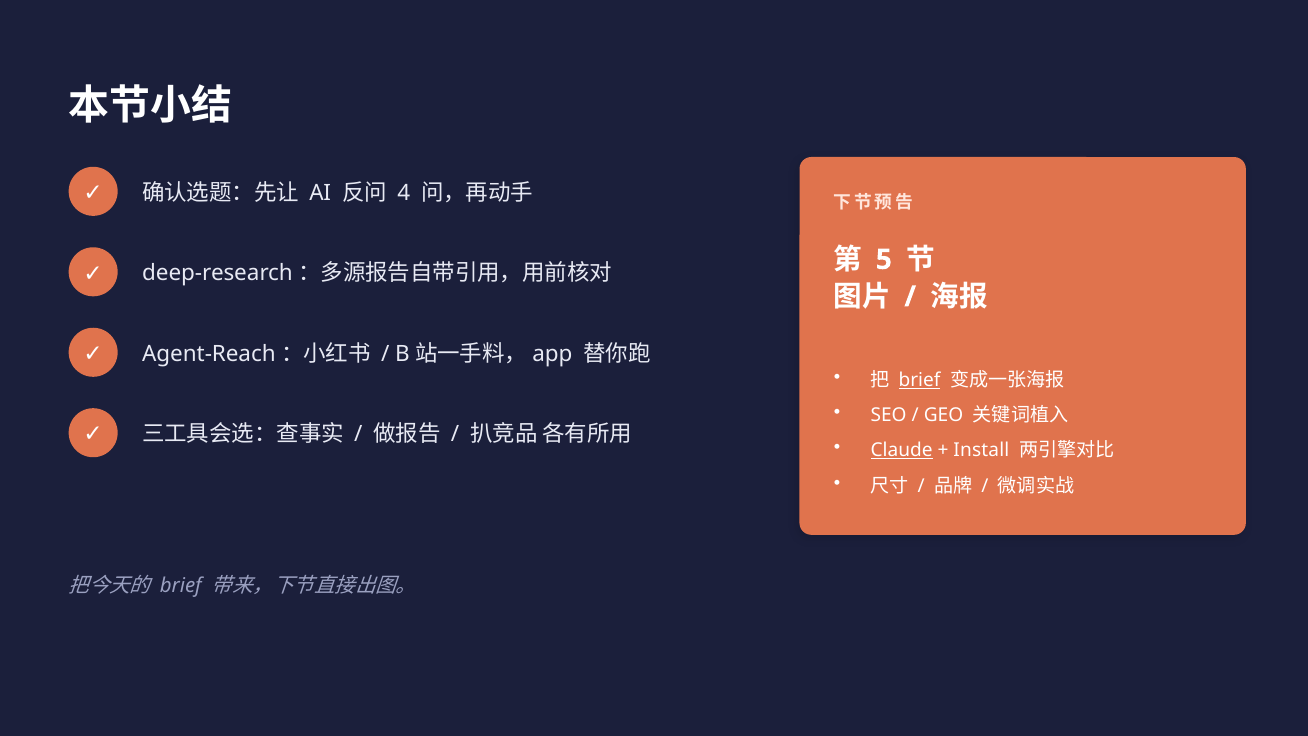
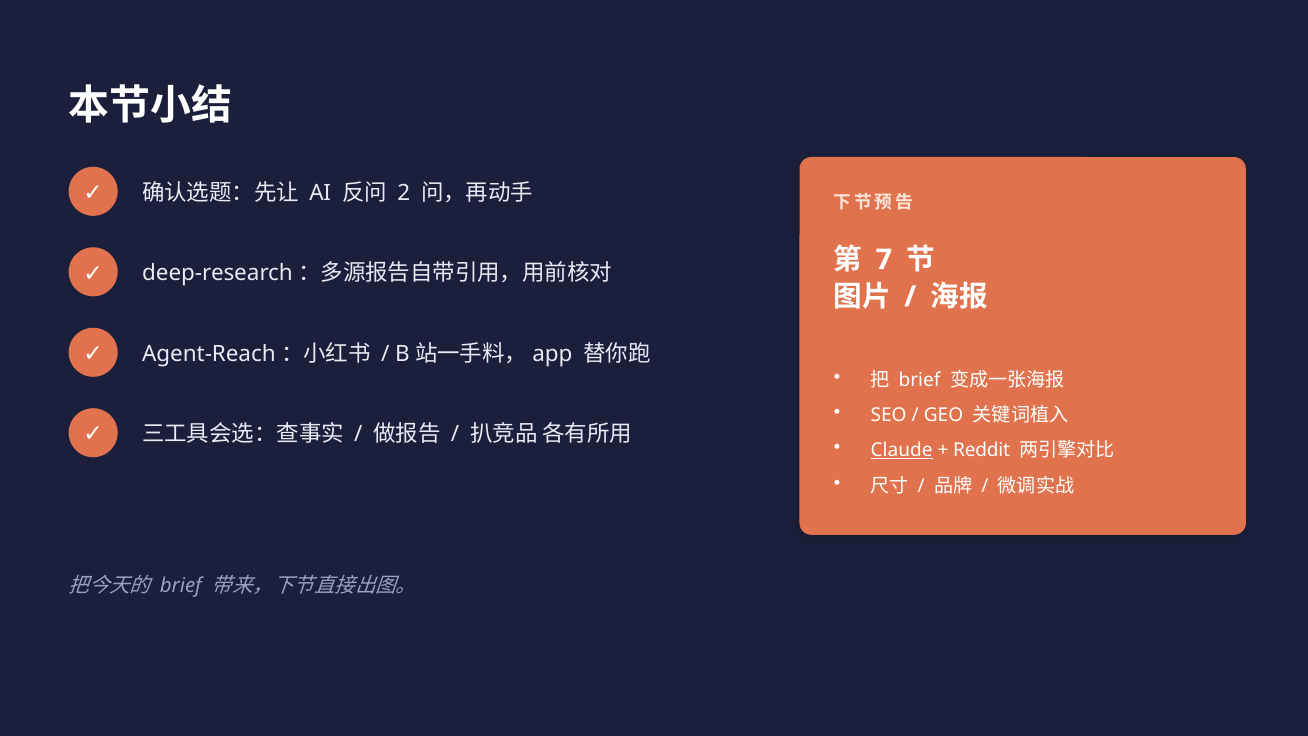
4: 4 -> 2 (404, 193)
5: 5 -> 7 (884, 259)
brief underline: present -> none (919, 380)
Install: Install -> Reddit (982, 451)
